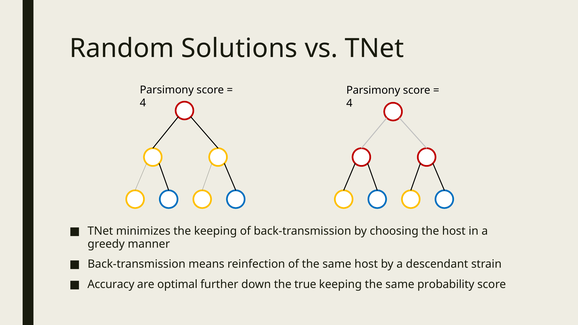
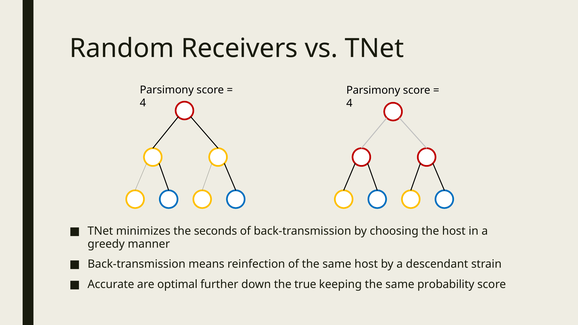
Solutions: Solutions -> Receivers (239, 49)
the keeping: keeping -> seconds (216, 231)
Accuracy: Accuracy -> Accurate (111, 284)
